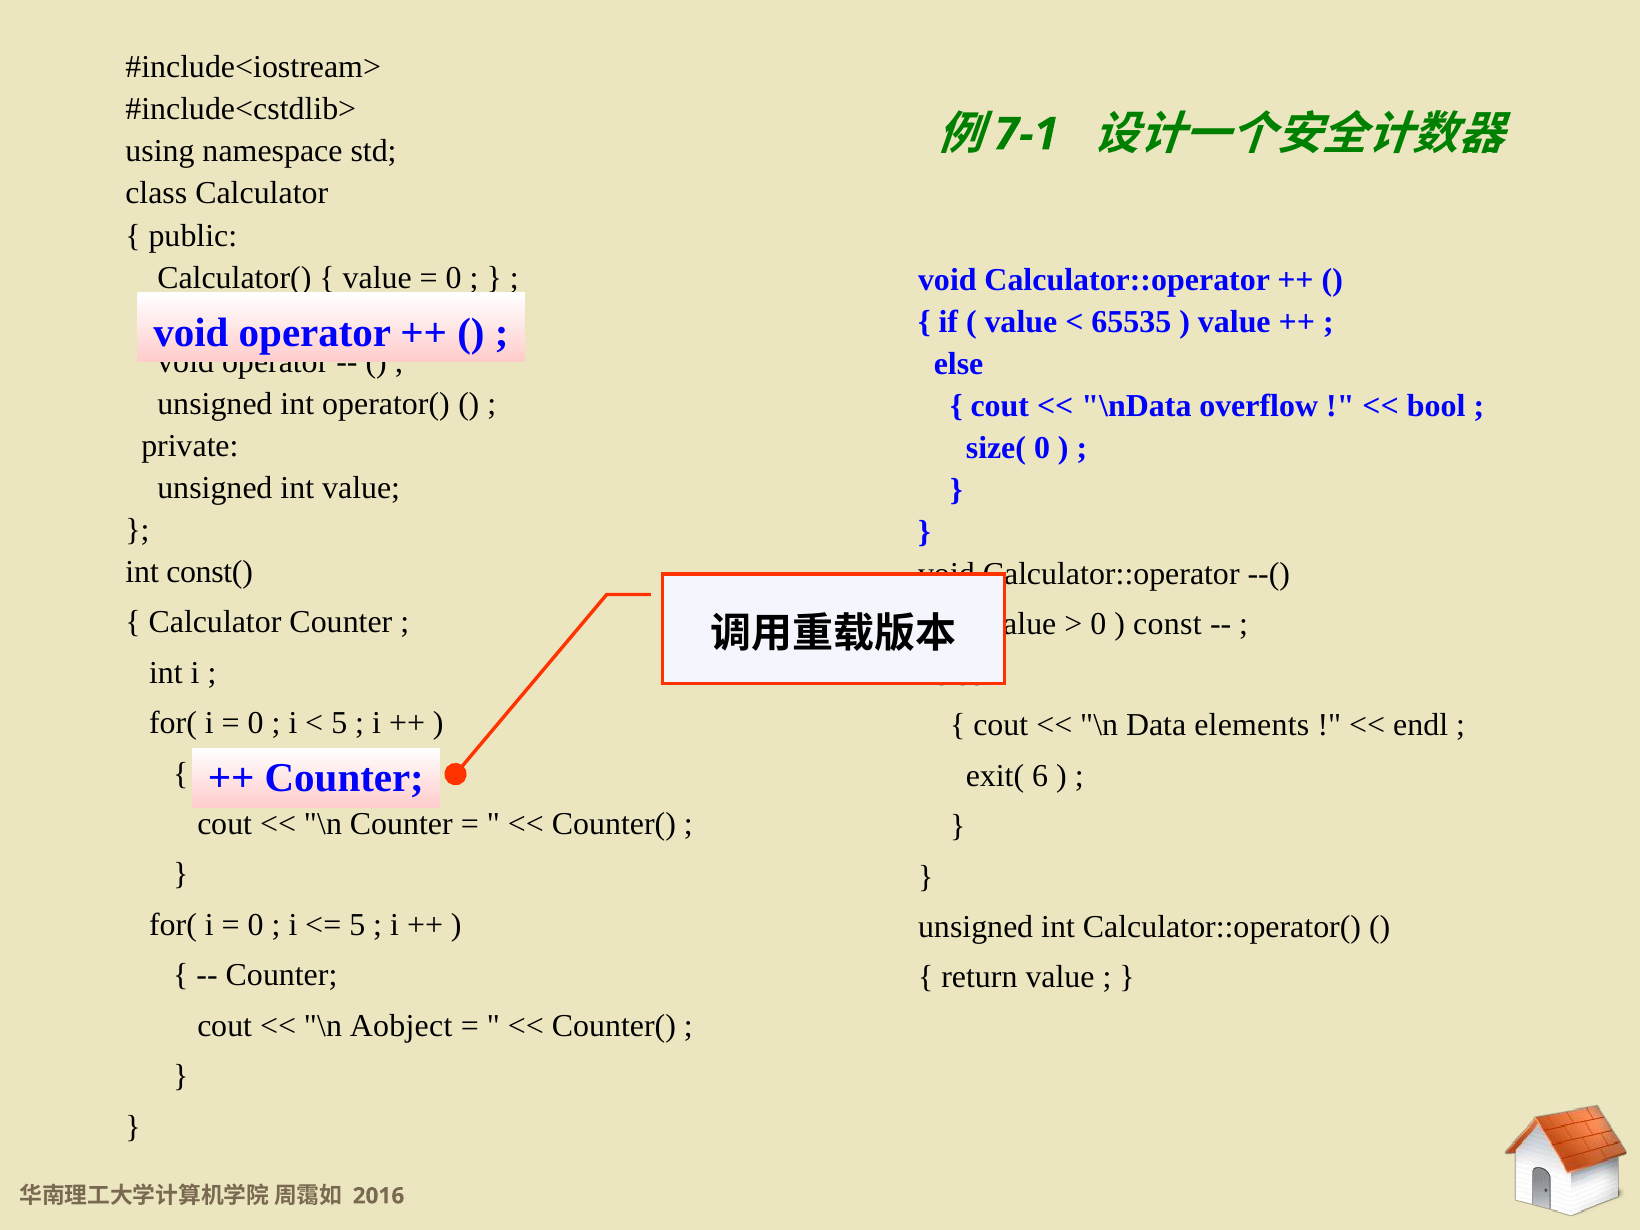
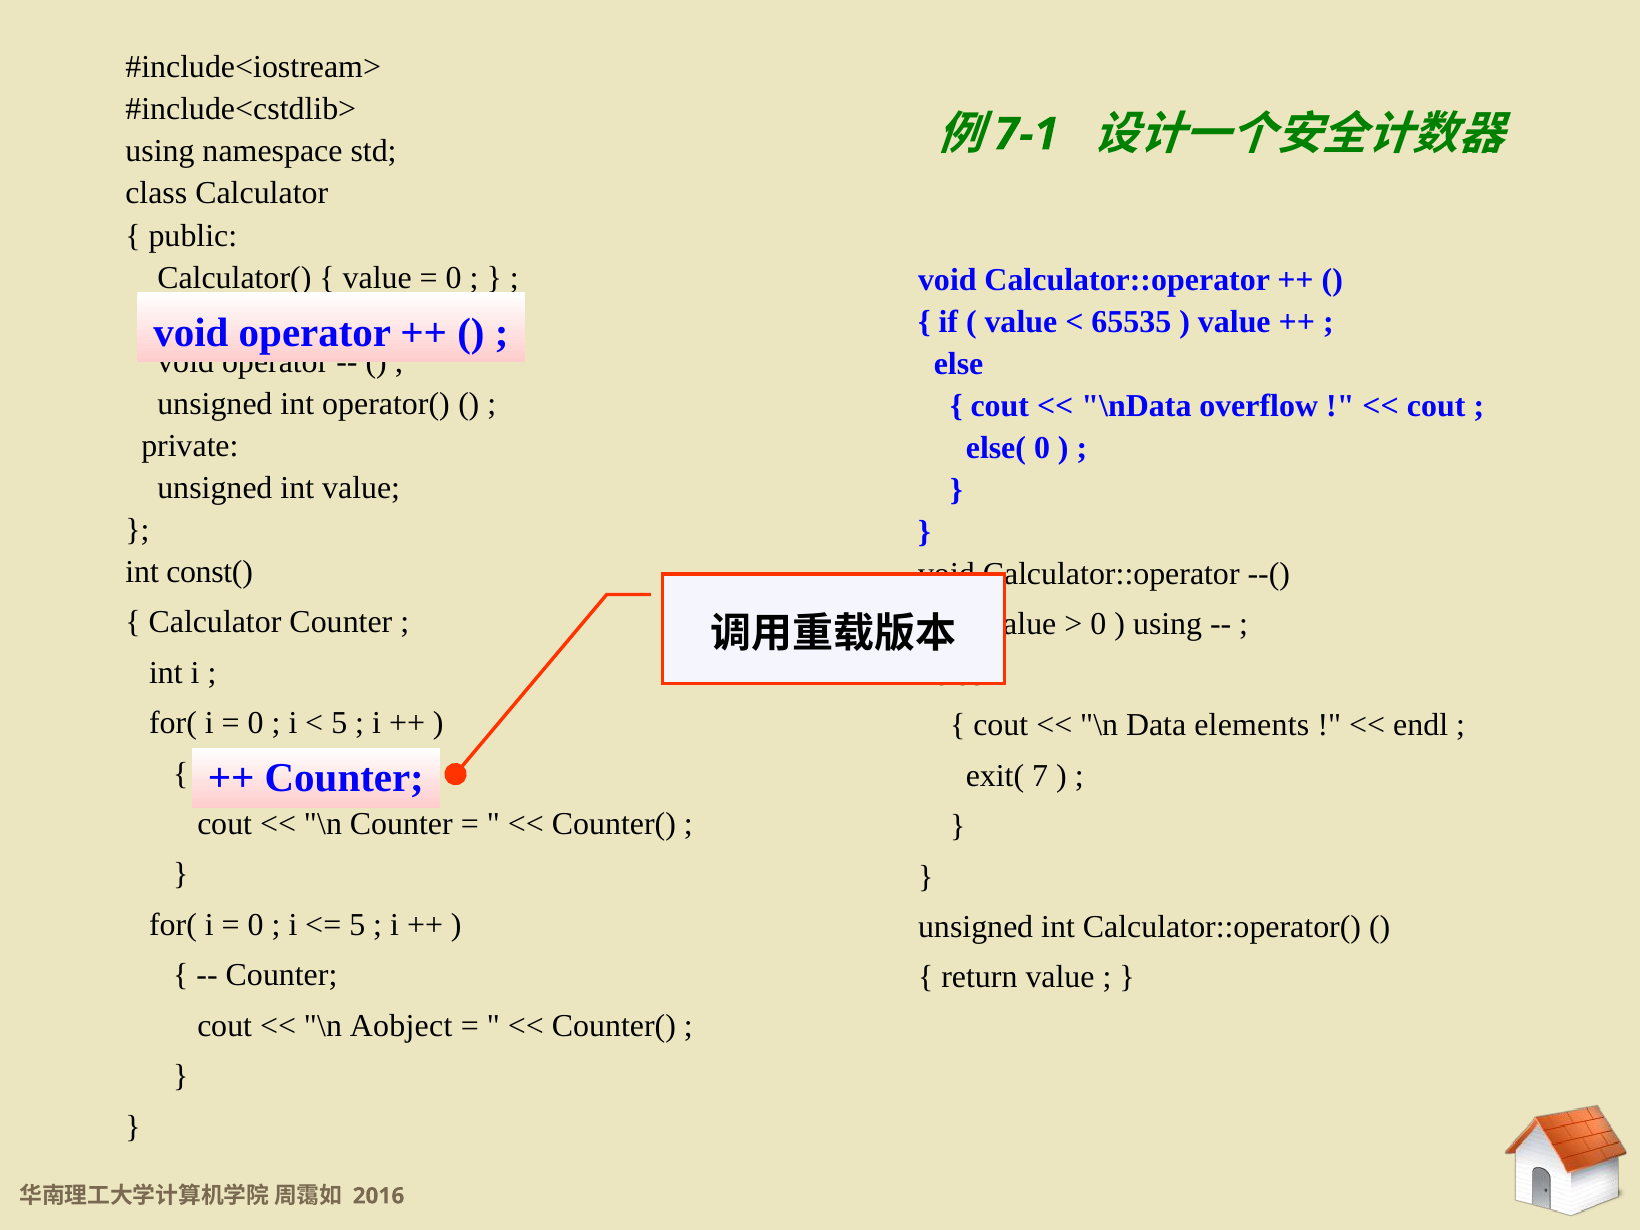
bool: bool -> cout (1436, 406)
size(: size( -> else( (996, 448)
const: const -> using (1168, 624)
6: 6 -> 7 (1040, 776)
